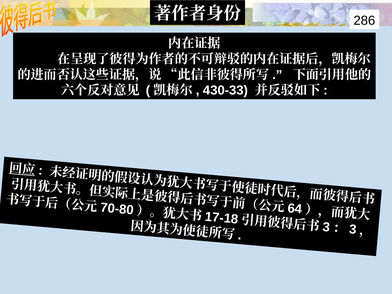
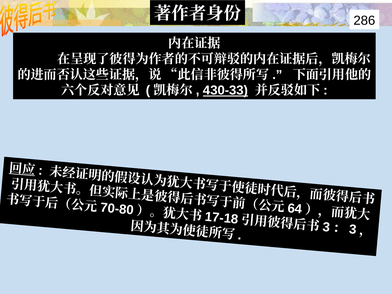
430-33 underline: none -> present (225, 90)
